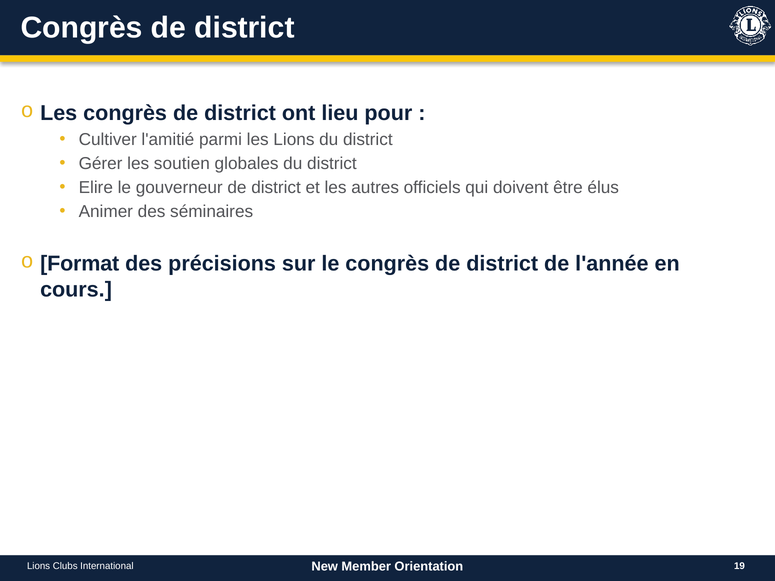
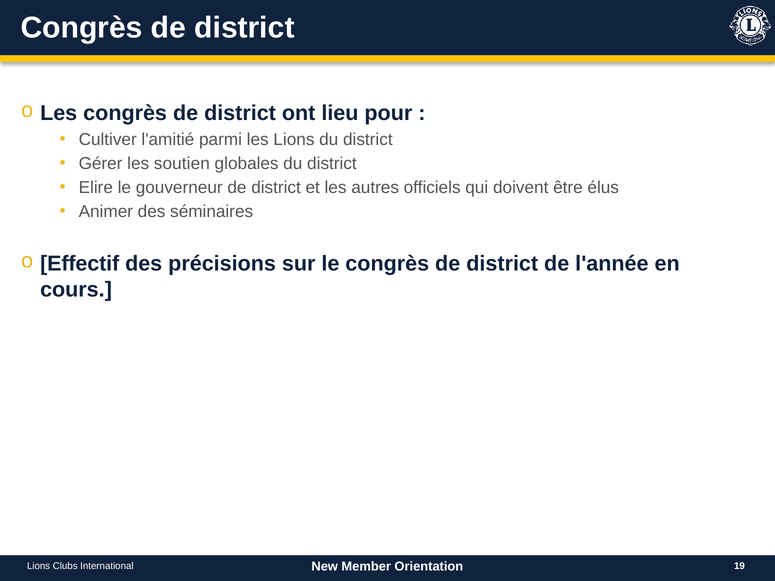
Format: Format -> Effectif (80, 264)
